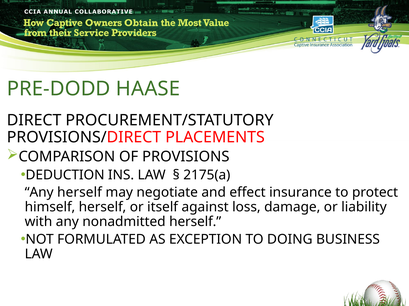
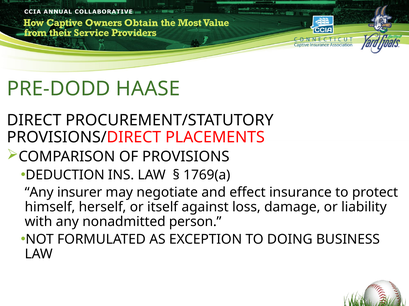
2175(a: 2175(a -> 1769(a (207, 175)
Any herself: herself -> insurer (80, 193)
nonadmitted herself: herself -> person (195, 222)
